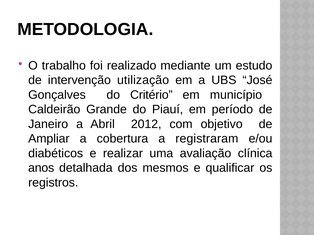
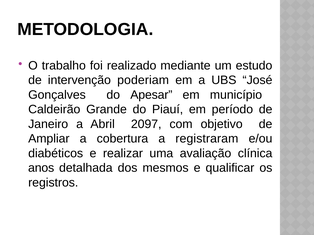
utilização: utilização -> poderiam (143, 80)
Critério: Critério -> Apesar (151, 95)
2012: 2012 -> 2097 (146, 124)
